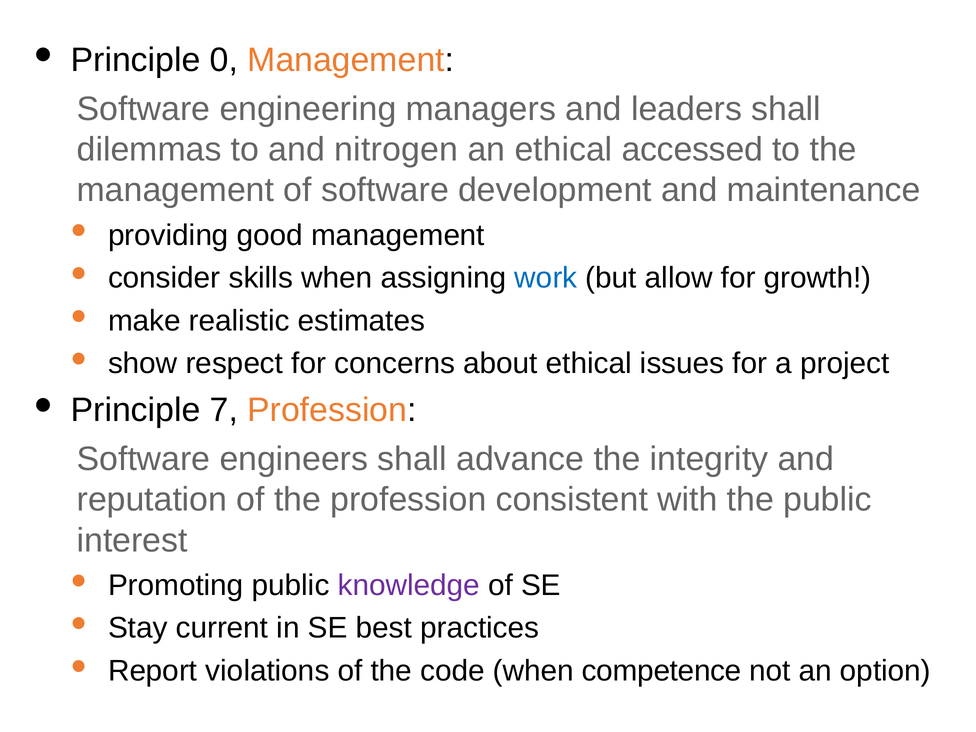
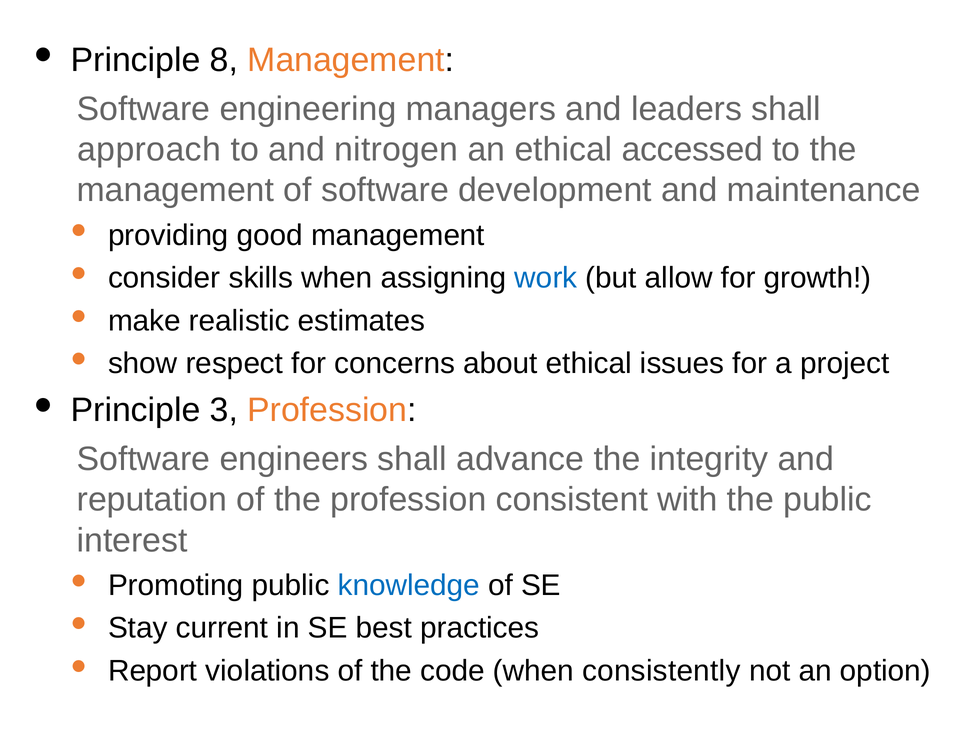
0: 0 -> 8 (224, 60)
dilemmas: dilemmas -> approach (149, 150)
7: 7 -> 3 (224, 410)
knowledge colour: purple -> blue (409, 585)
competence: competence -> consistently (661, 671)
